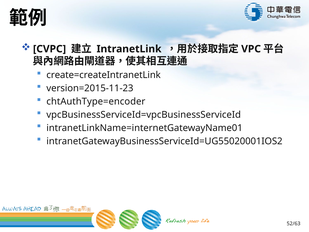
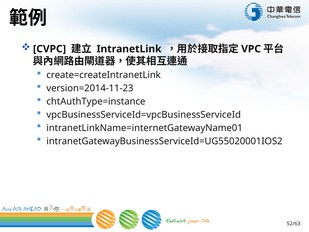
version=2015-11-23: version=2015-11-23 -> version=2014-11-23 (90, 88)
chtAuthType=encoder: chtAuthType=encoder -> chtAuthType=instance (96, 101)
